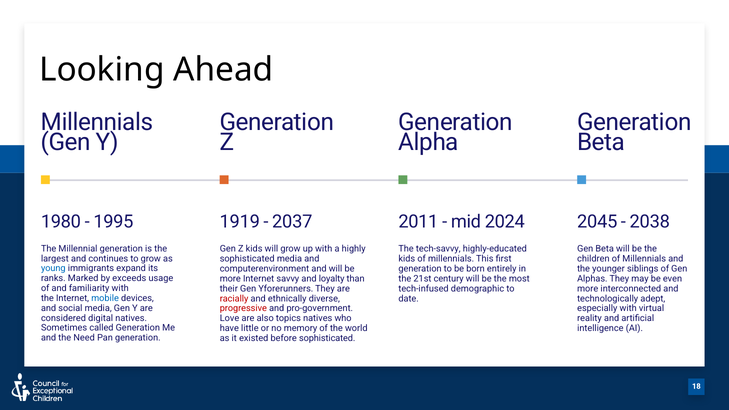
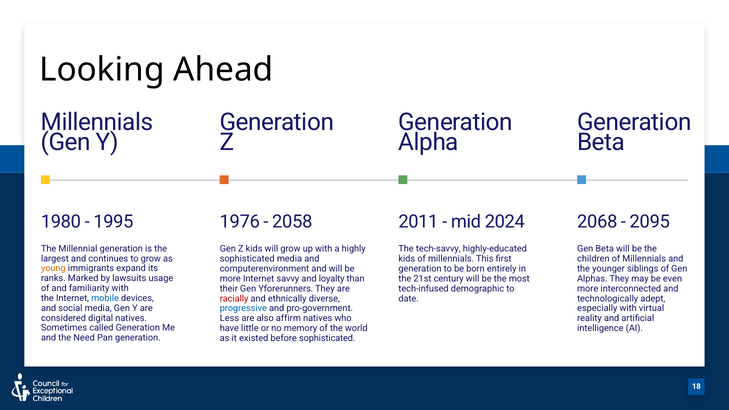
1919: 1919 -> 1976 (240, 222)
2037: 2037 -> 2058 (292, 222)
2045: 2045 -> 2068 (597, 222)
2038: 2038 -> 2095 (650, 222)
young colour: blue -> orange (53, 268)
exceeds: exceeds -> lawsuits (129, 278)
progressive colour: red -> blue (243, 308)
Love: Love -> Less (229, 318)
topics: topics -> affirm (288, 318)
